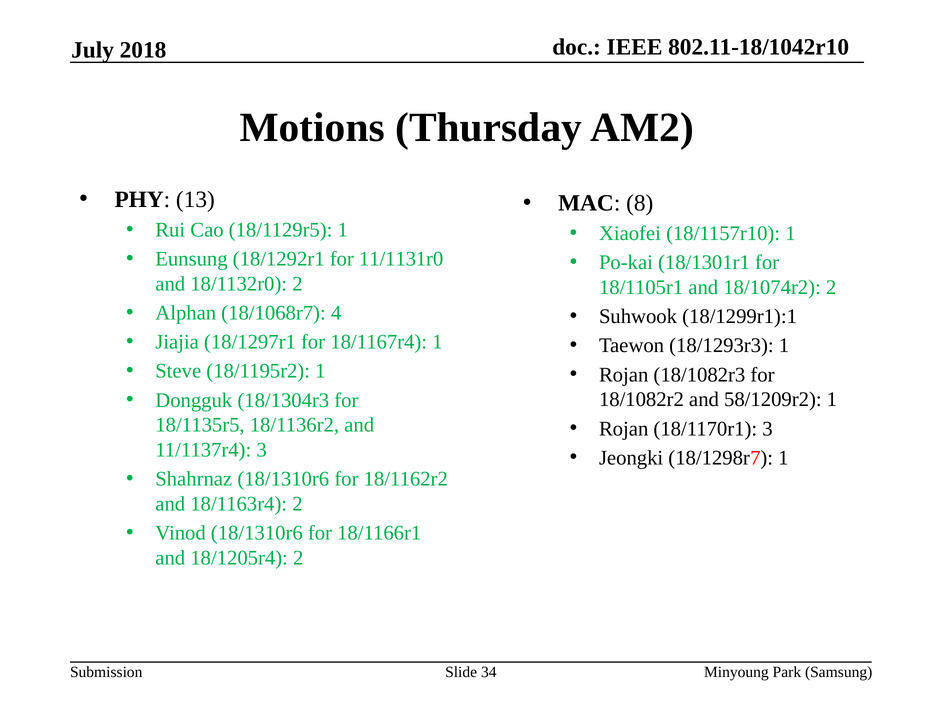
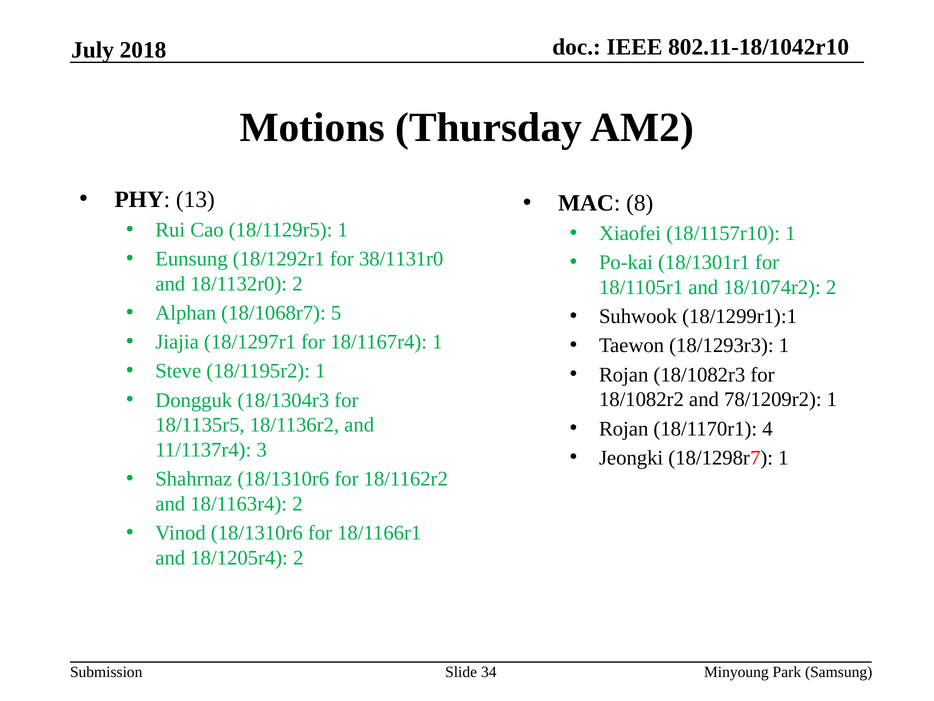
11/1131r0: 11/1131r0 -> 38/1131r0 (401, 259)
4: 4 -> 5 (336, 313)
58/1209r2: 58/1209r2 -> 78/1209r2 (773, 399)
18/1170r1 3: 3 -> 4 (767, 428)
